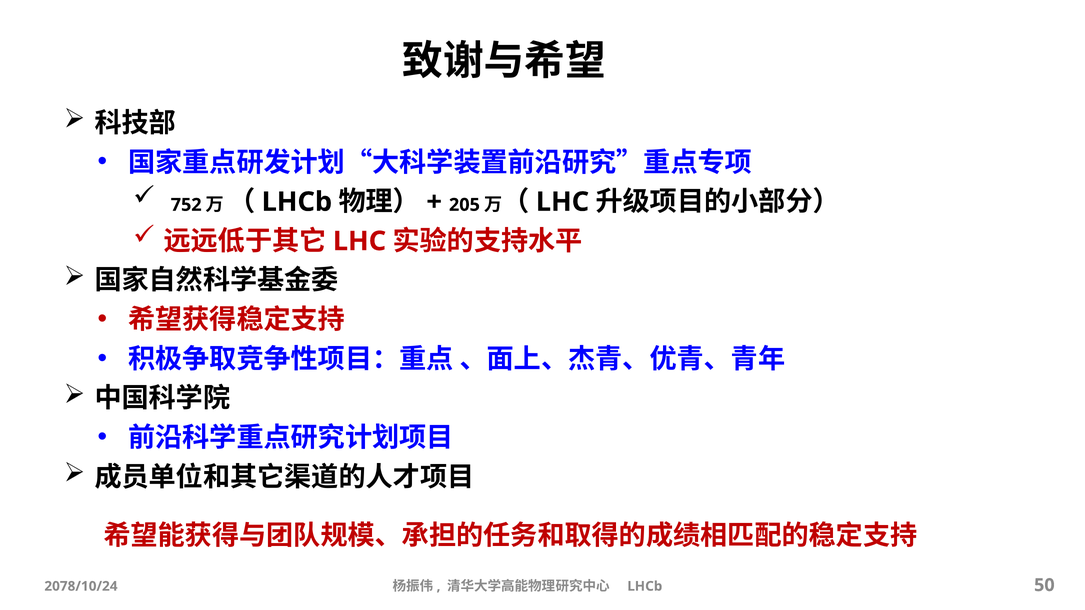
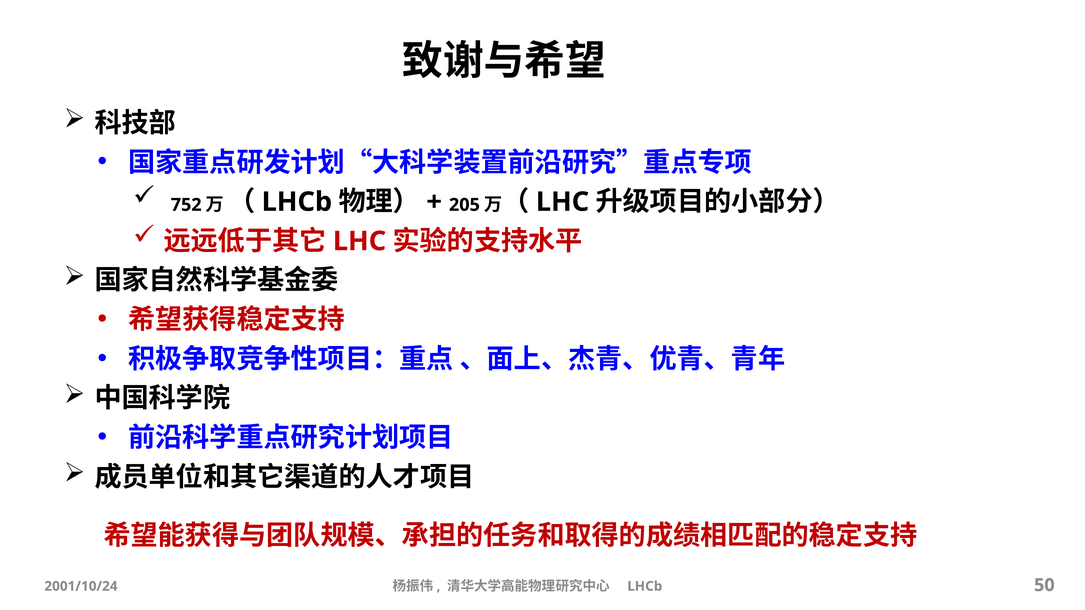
2078/10/24: 2078/10/24 -> 2001/10/24 (81, 587)
